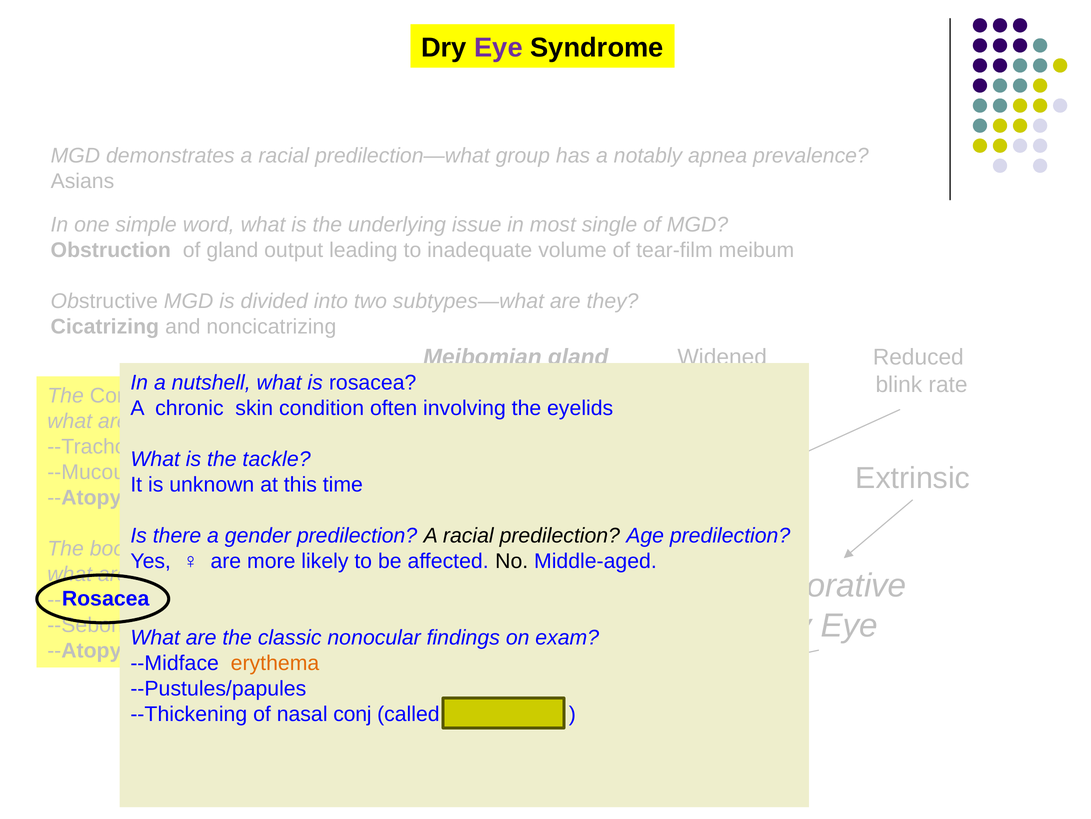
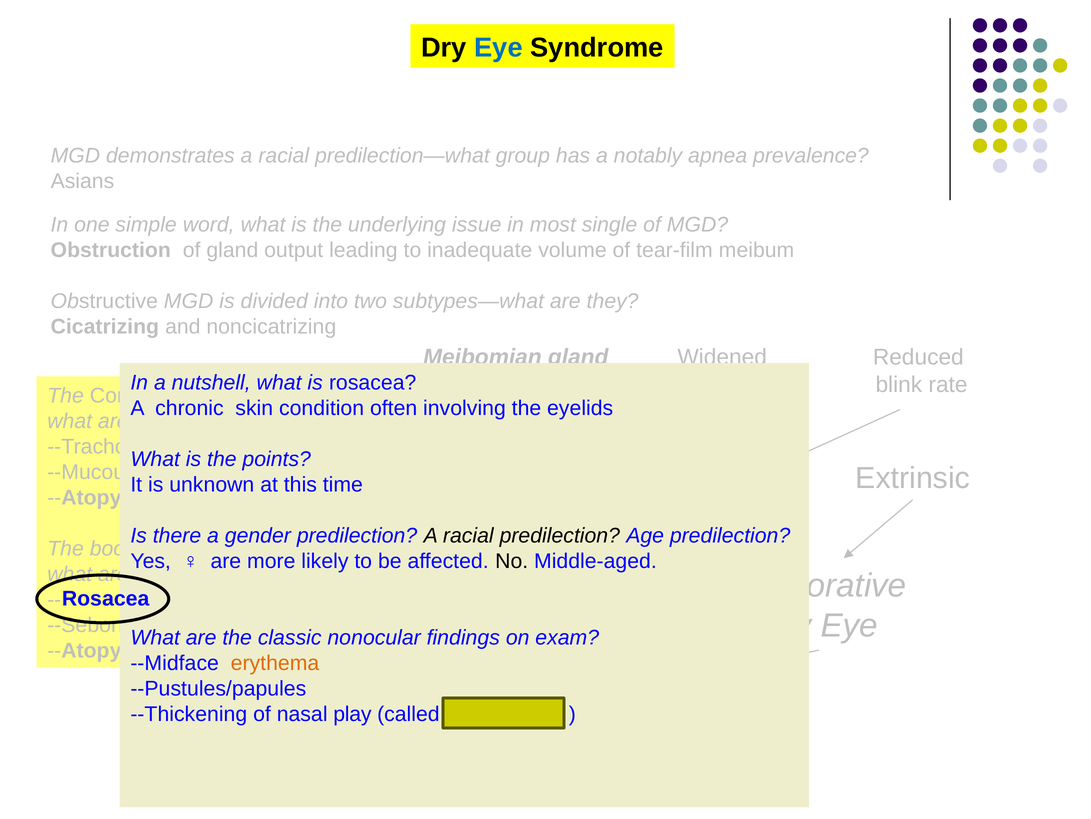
Eye colour: purple -> blue (498, 48)
tackle: tackle -> points (277, 459)
conj: conj -> play (352, 713)
